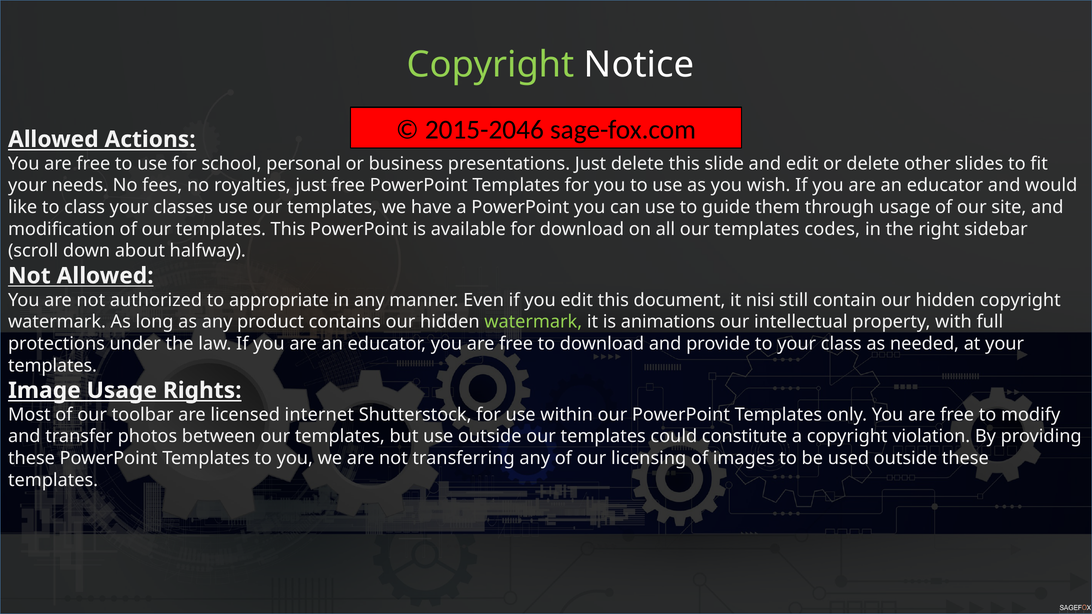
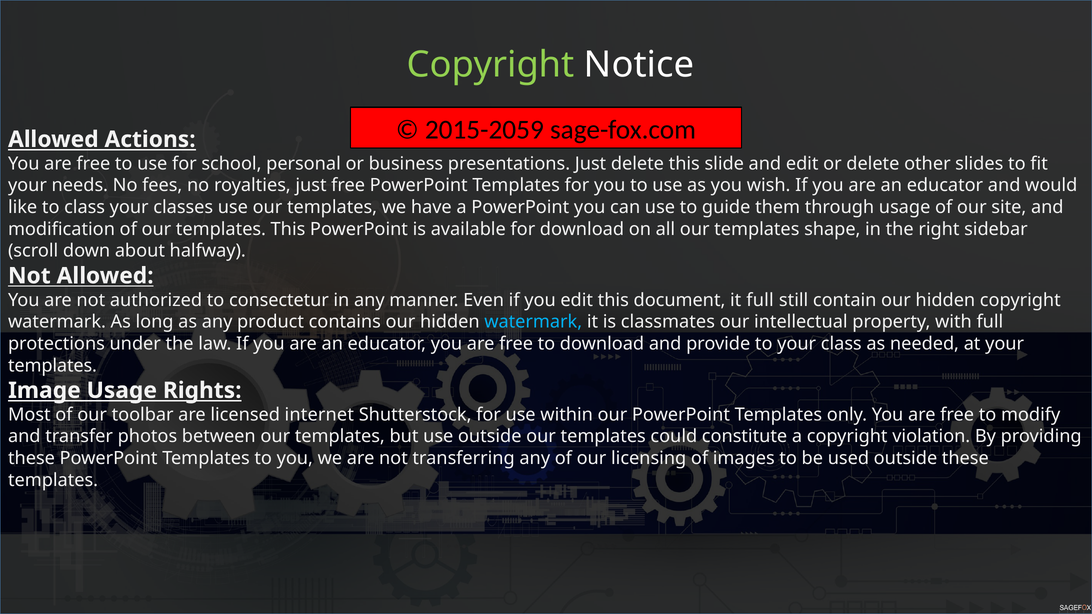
2015-2046: 2015-2046 -> 2015-2059 (484, 130)
codes: codes -> shape (832, 229)
appropriate: appropriate -> consectetur (279, 300)
it nisi: nisi -> full (760, 300)
watermark colour: light green -> light blue (533, 322)
animations: animations -> classmates (668, 322)
